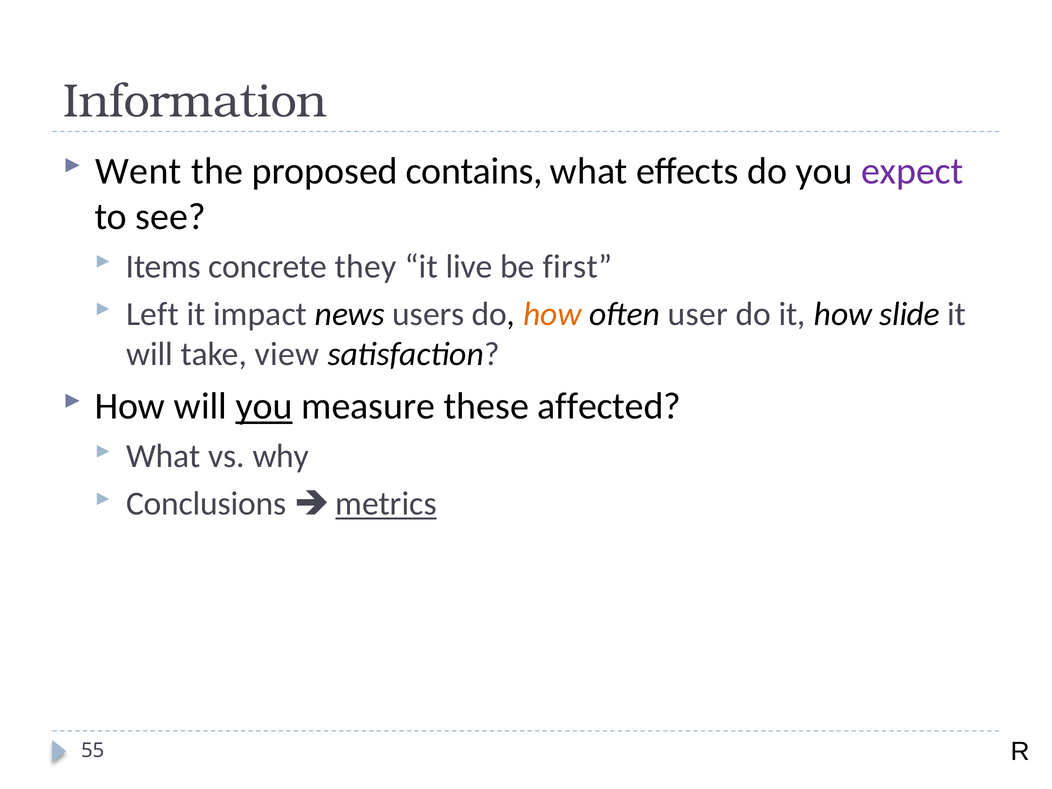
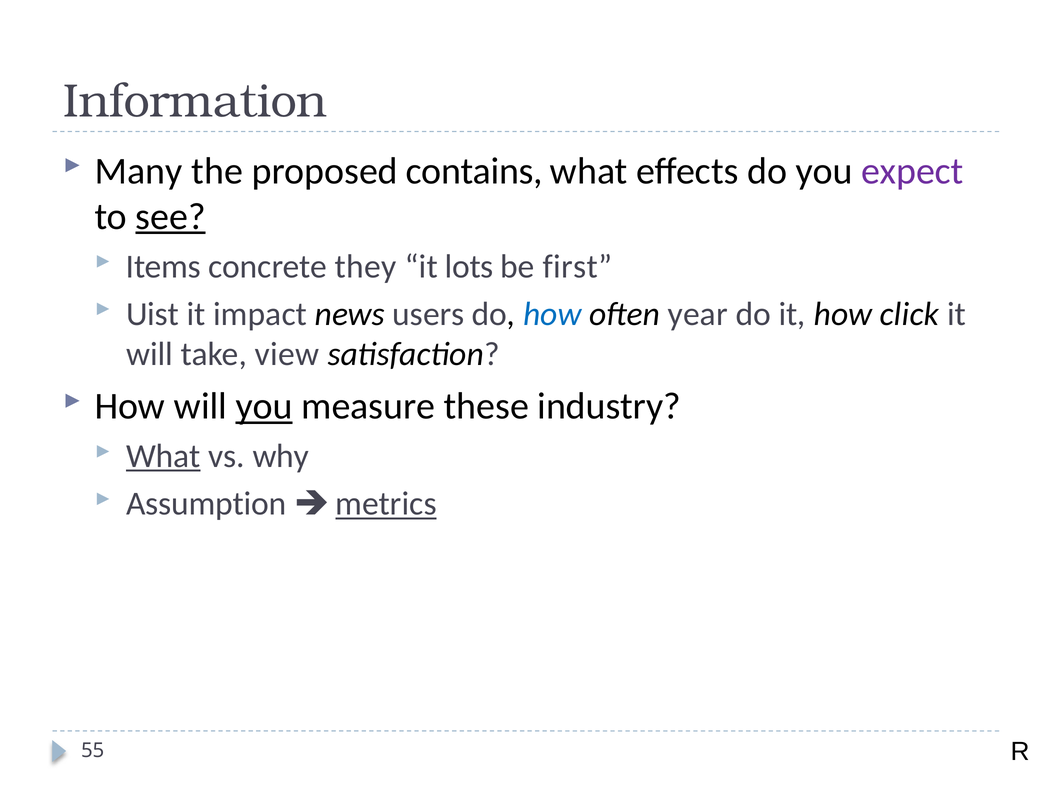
Went: Went -> Many (139, 171)
see underline: none -> present (171, 217)
live: live -> lots (469, 266)
Left: Left -> Uist (153, 314)
how colour: orange -> blue (552, 314)
user: user -> year (698, 314)
slide: slide -> click (909, 314)
affected: affected -> industry (609, 406)
What underline: none -> present (163, 456)
Conclusions: Conclusions -> Assumption (206, 504)
